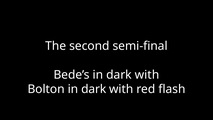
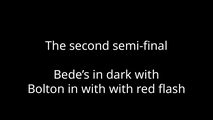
Bolton in dark: dark -> with (94, 89)
